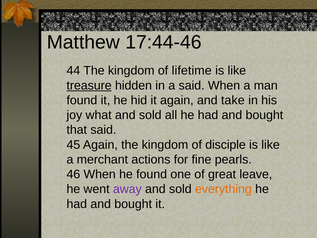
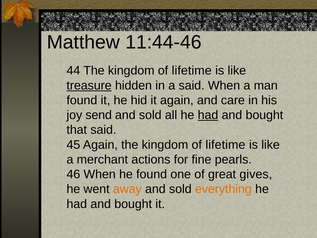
17:44-46: 17:44-46 -> 11:44-46 (163, 42)
take: take -> care (233, 100)
what: what -> send (99, 115)
had underline: none -> present (208, 115)
disciple: disciple -> lifetime (225, 145)
leave: leave -> gives (256, 174)
away colour: purple -> orange (127, 189)
